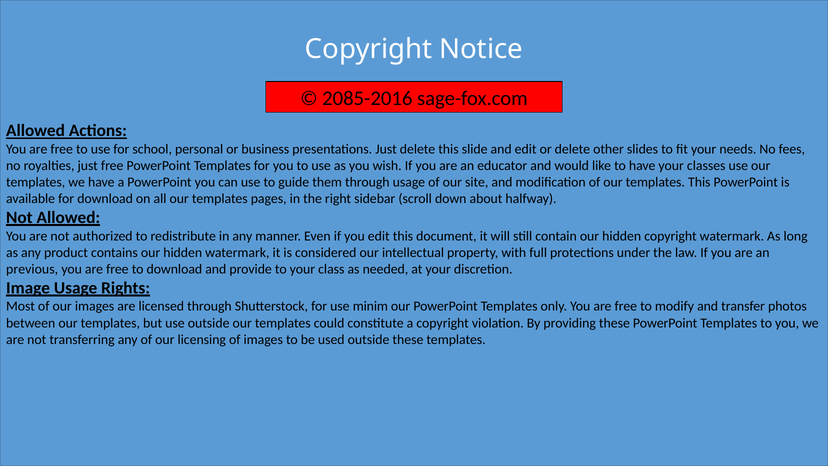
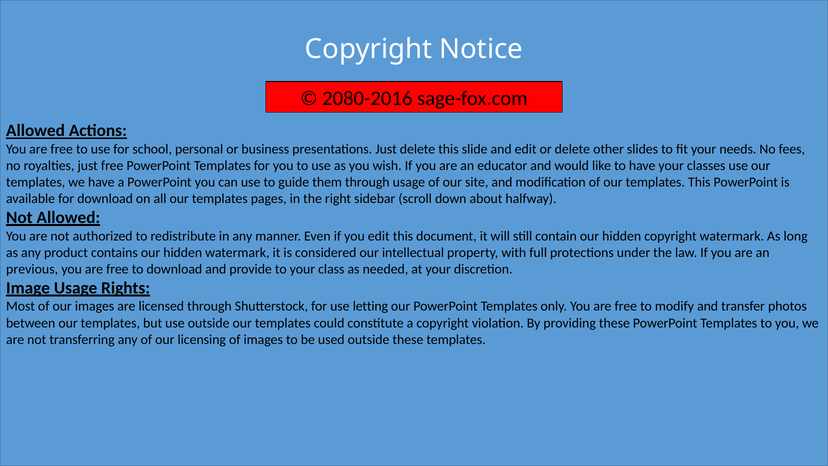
2085-2016: 2085-2016 -> 2080-2016 (367, 98)
minim: minim -> letting (370, 306)
